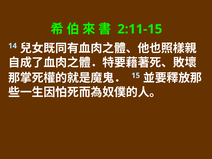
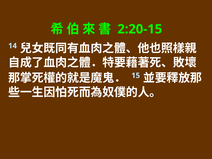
2:11-15: 2:11-15 -> 2:20-15 (140, 29)
